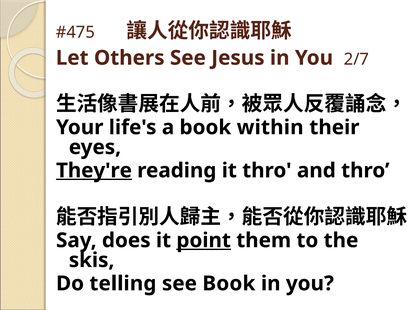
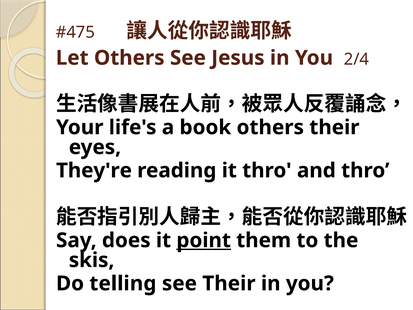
2/7: 2/7 -> 2/4 (357, 59)
book within: within -> others (270, 127)
They're underline: present -> none (94, 170)
see Book: Book -> Their (229, 283)
